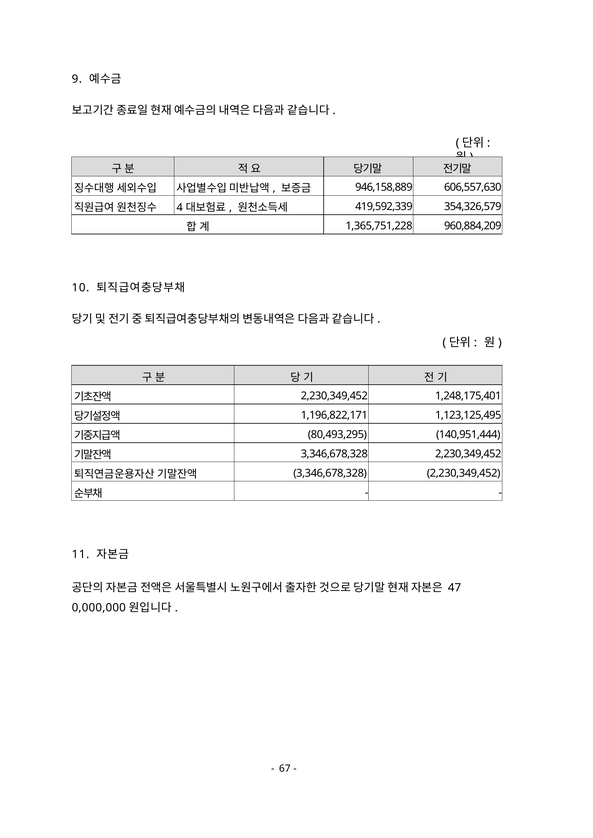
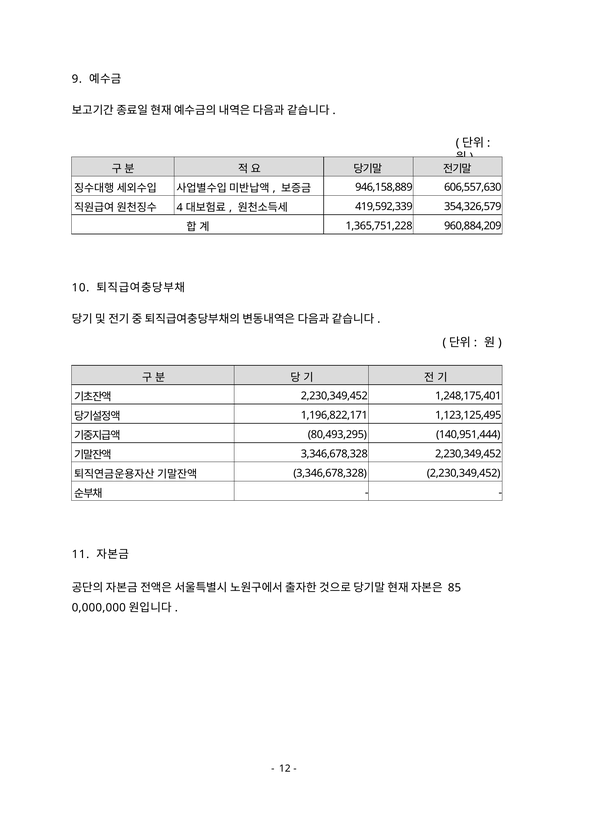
47: 47 -> 85 (455, 589)
67: 67 -> 12 (285, 770)
